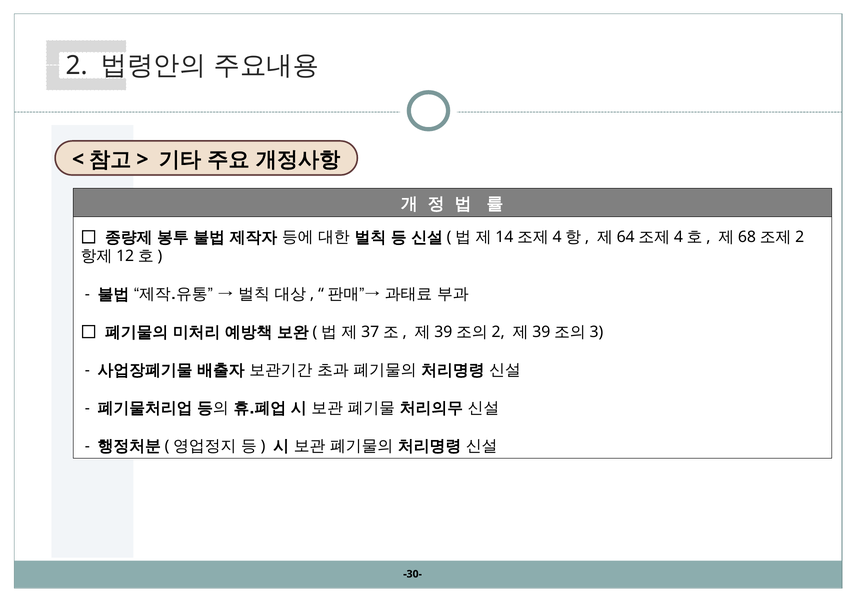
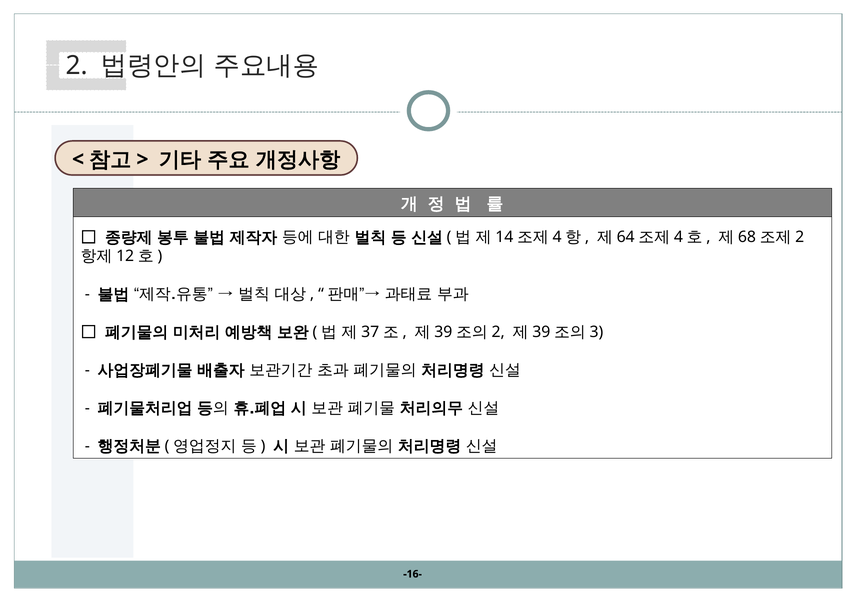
-30-: -30- -> -16- (413, 574)
